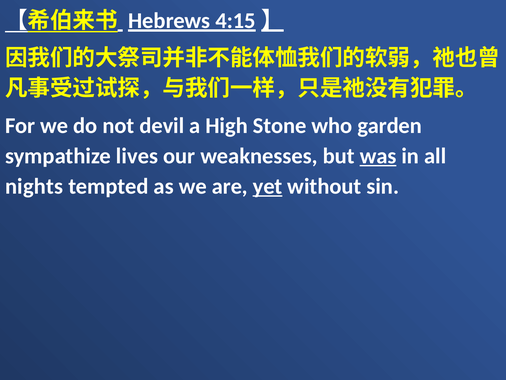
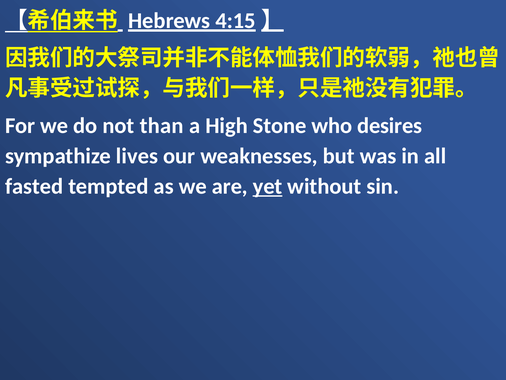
devil: devil -> than (162, 126)
garden: garden -> desires (390, 126)
was underline: present -> none (378, 156)
nights: nights -> fasted (34, 186)
